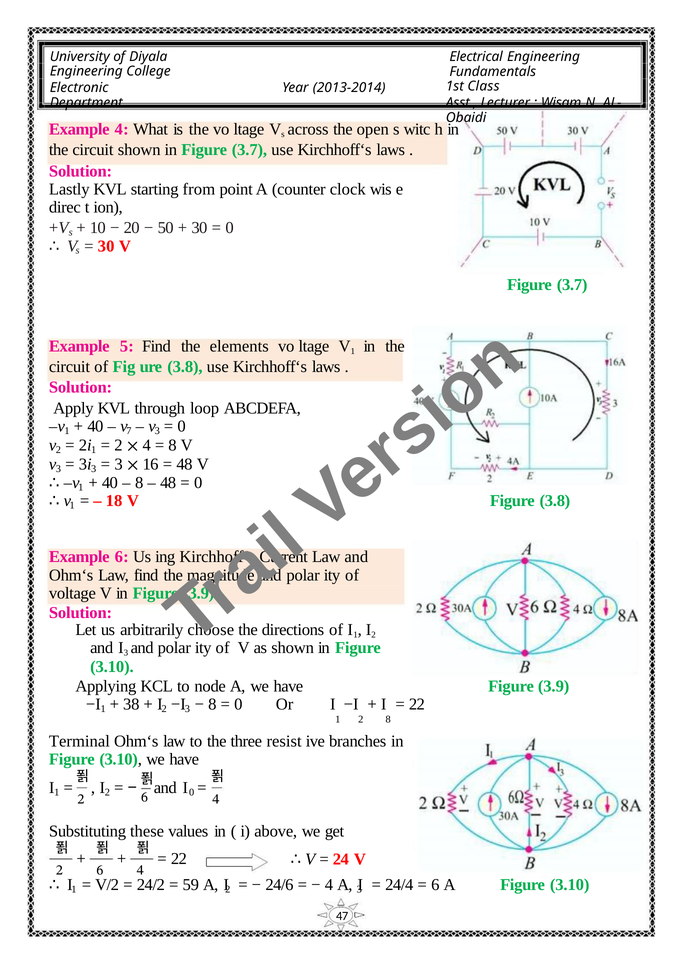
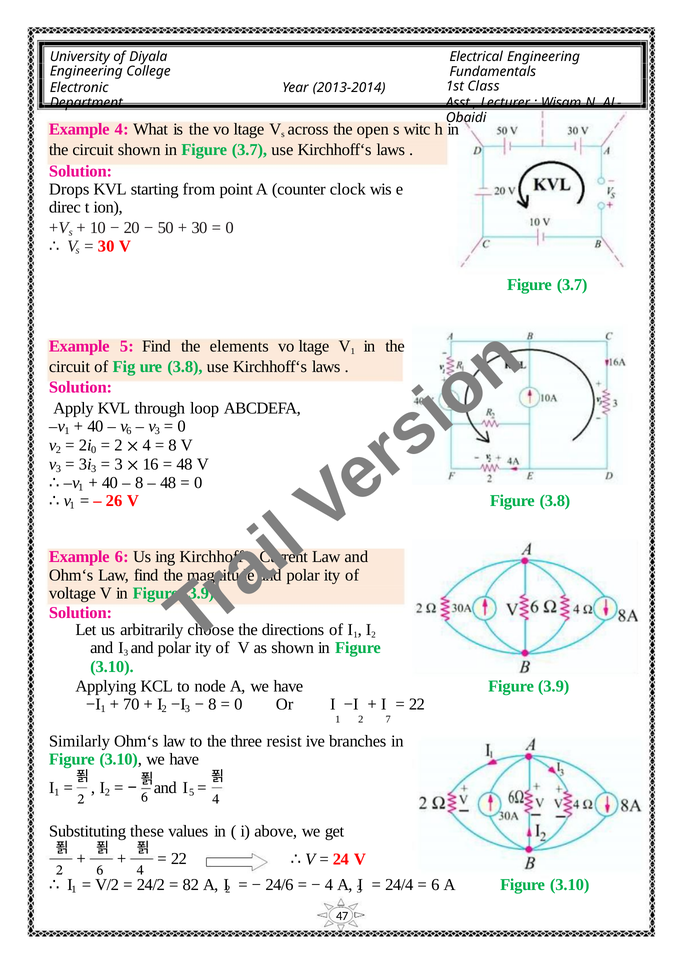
Lastly: Lastly -> Drops (69, 189)
1 7: 7 -> 6 (129, 431)
2 1: 1 -> 0 (94, 450)
18: 18 -> 26 (114, 501)
38: 38 -> 70 (131, 705)
2 8: 8 -> 7 (388, 720)
Terminal: Terminal -> Similarly (79, 742)
2 0: 0 -> 5 (192, 793)
59: 59 -> 82 (191, 885)
